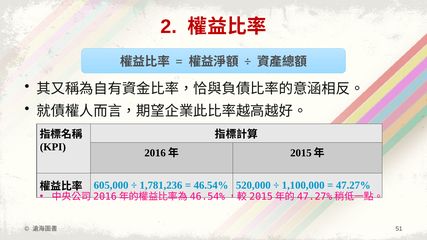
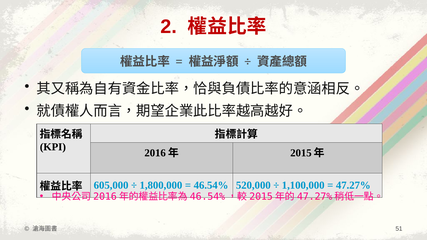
1,781,236: 1,781,236 -> 1,800,000 (161, 186)
